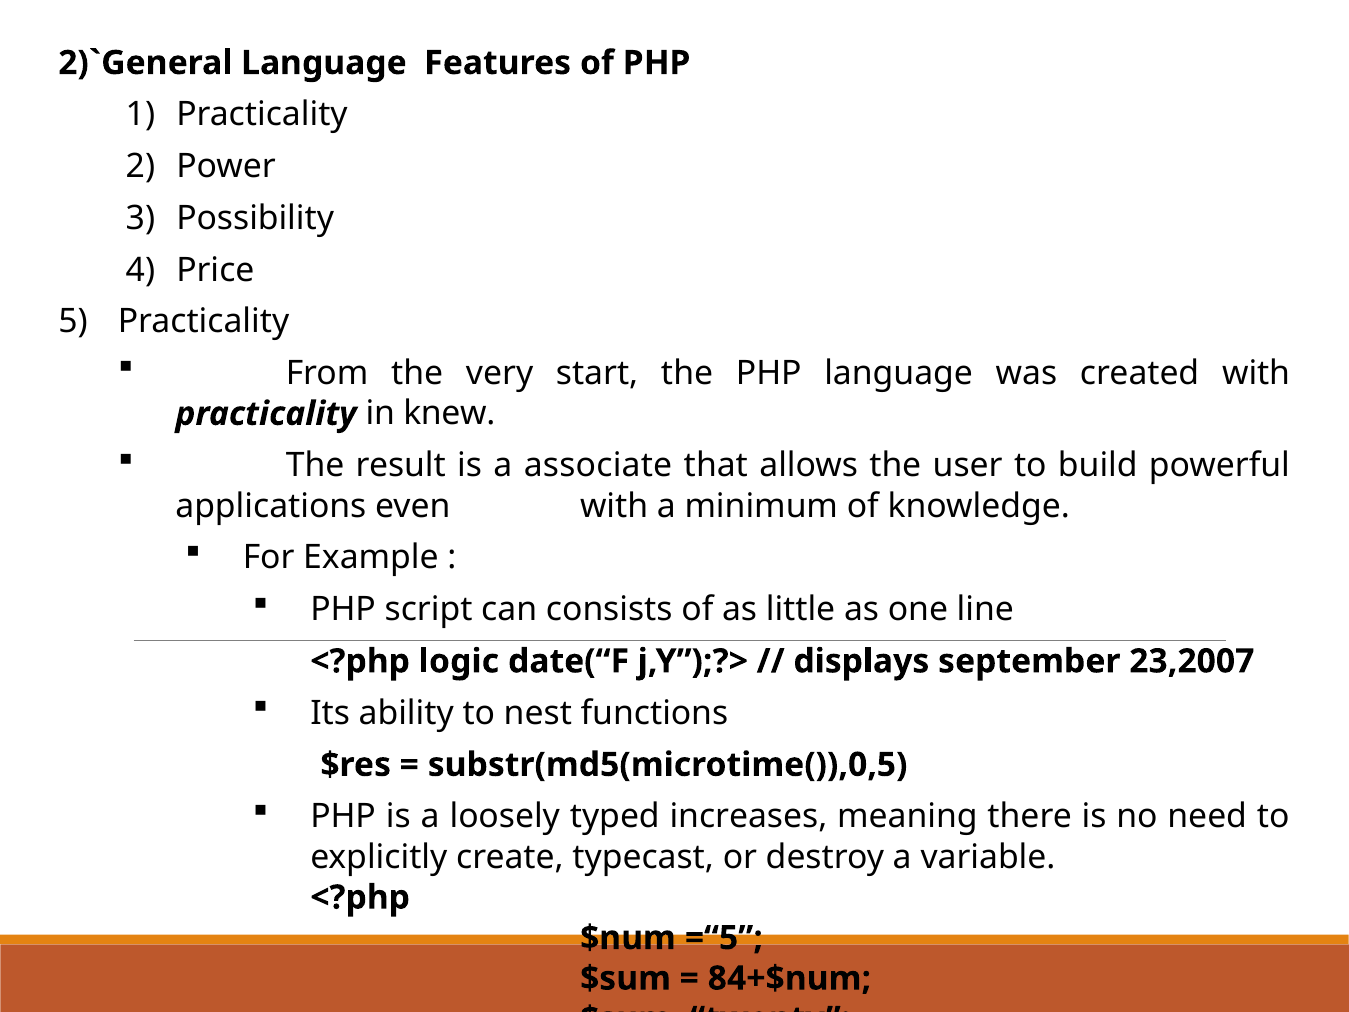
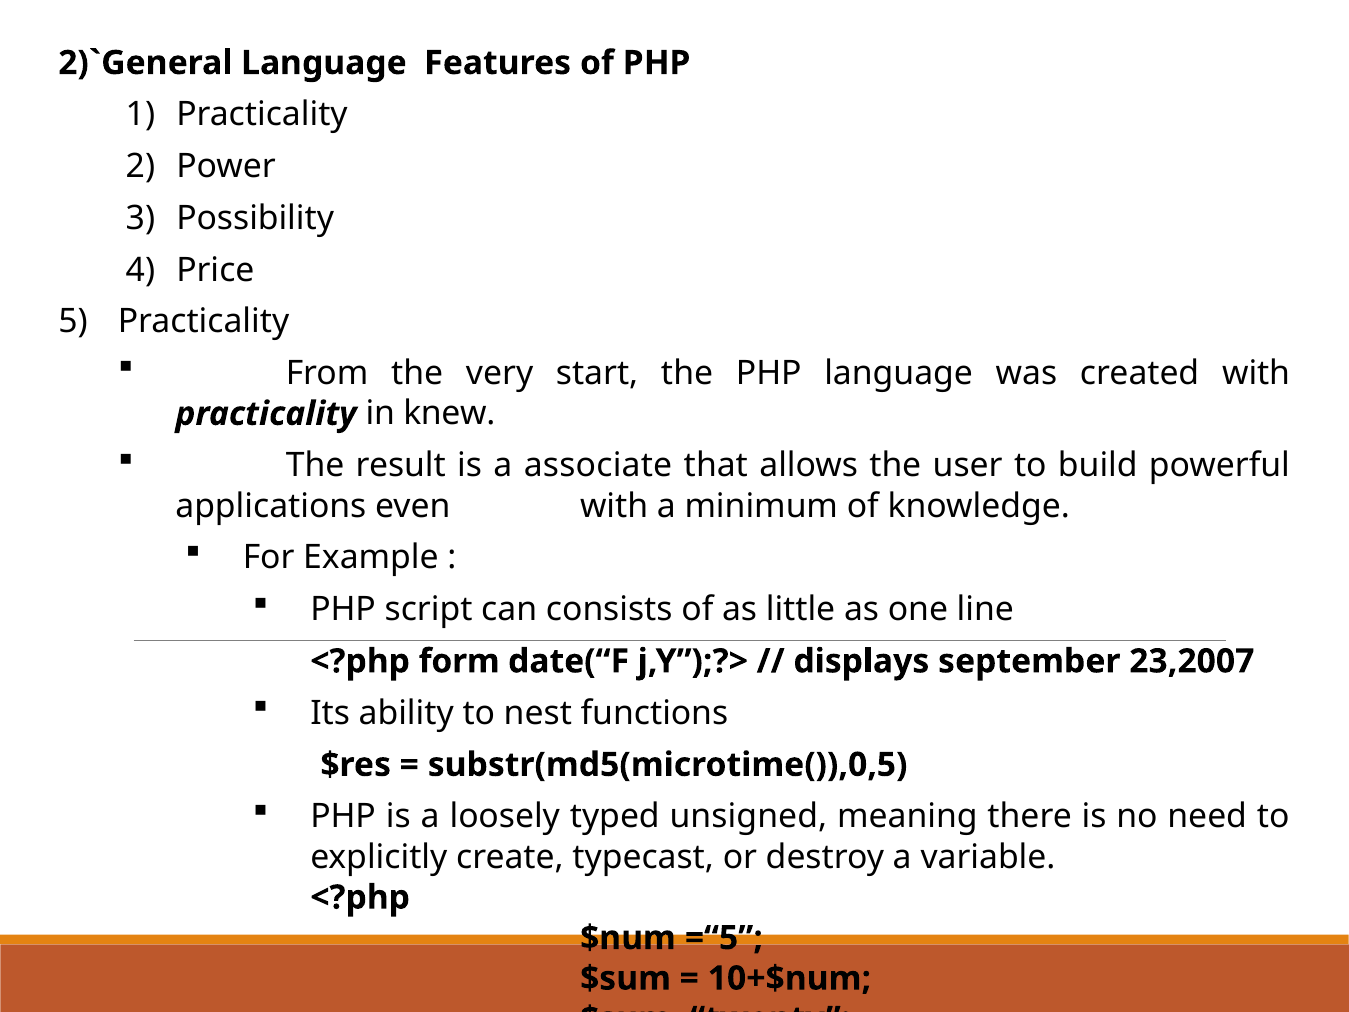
logic: logic -> form (459, 661)
increases: increases -> unsigned (748, 816)
84+$num: 84+$num -> 10+$num (789, 978)
